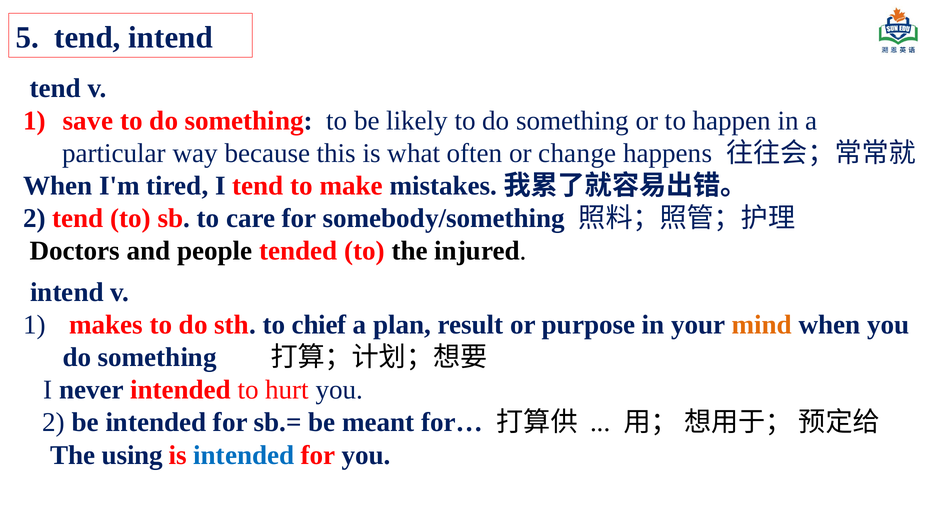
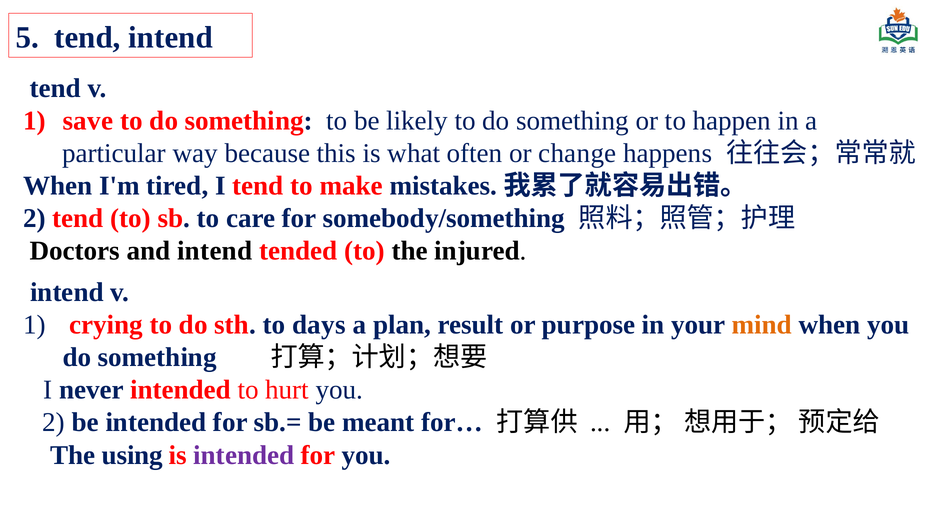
and people: people -> intend (215, 251)
makes: makes -> crying (106, 325)
chief: chief -> days (319, 325)
intended colour: blue -> purple (244, 455)
